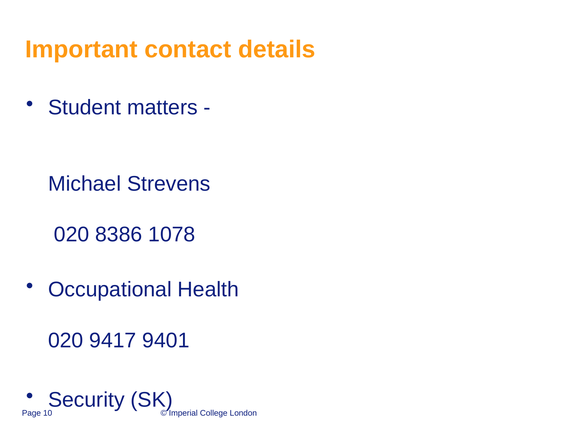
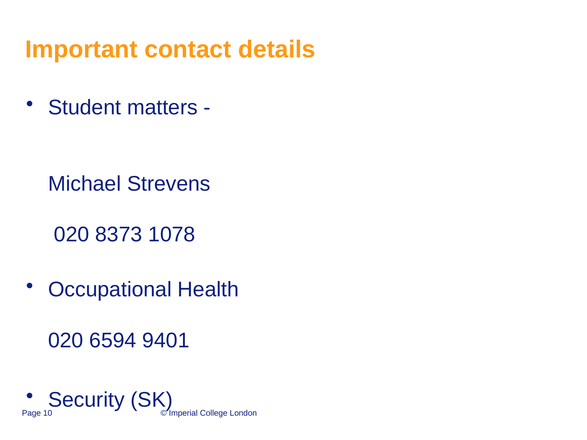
8386: 8386 -> 8373 (119, 235)
9417: 9417 -> 6594 (113, 341)
